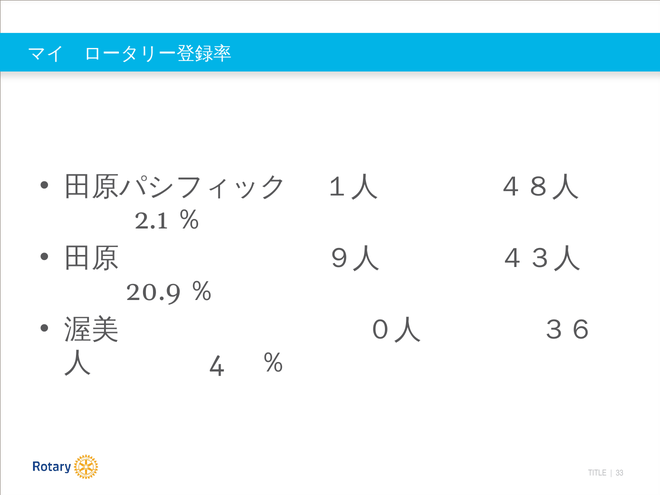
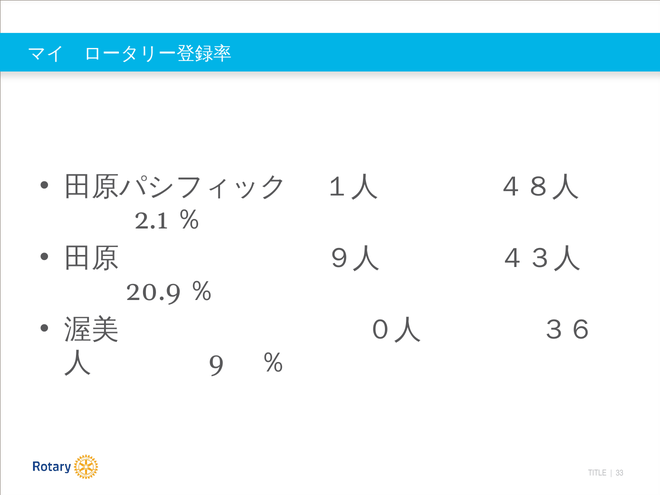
4: 4 -> 9 (217, 363)
